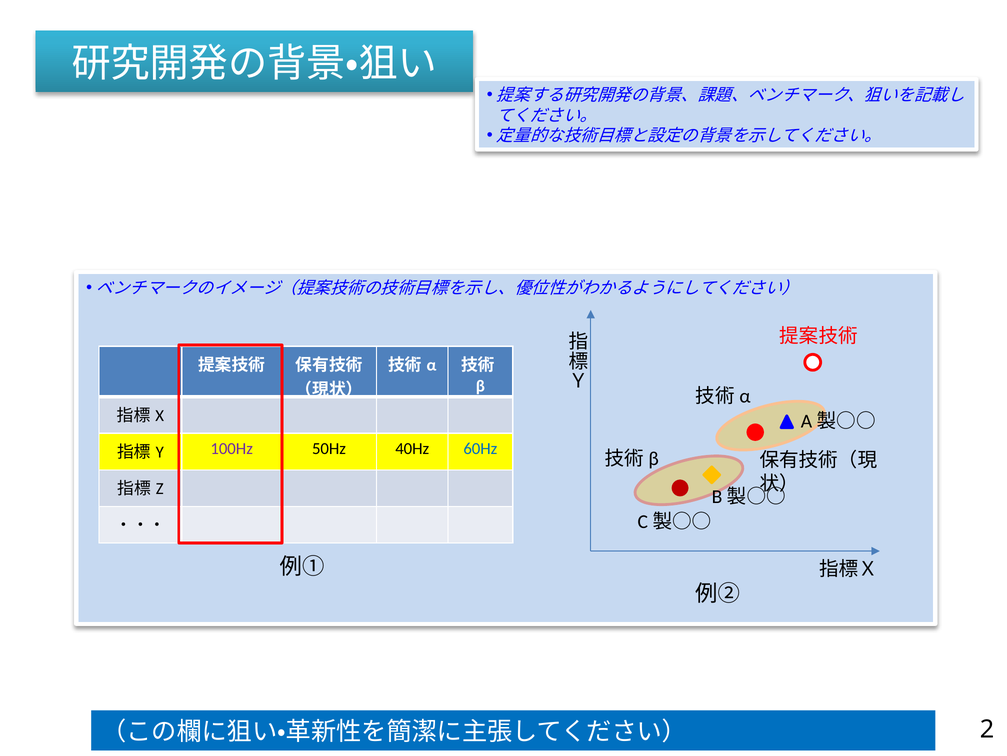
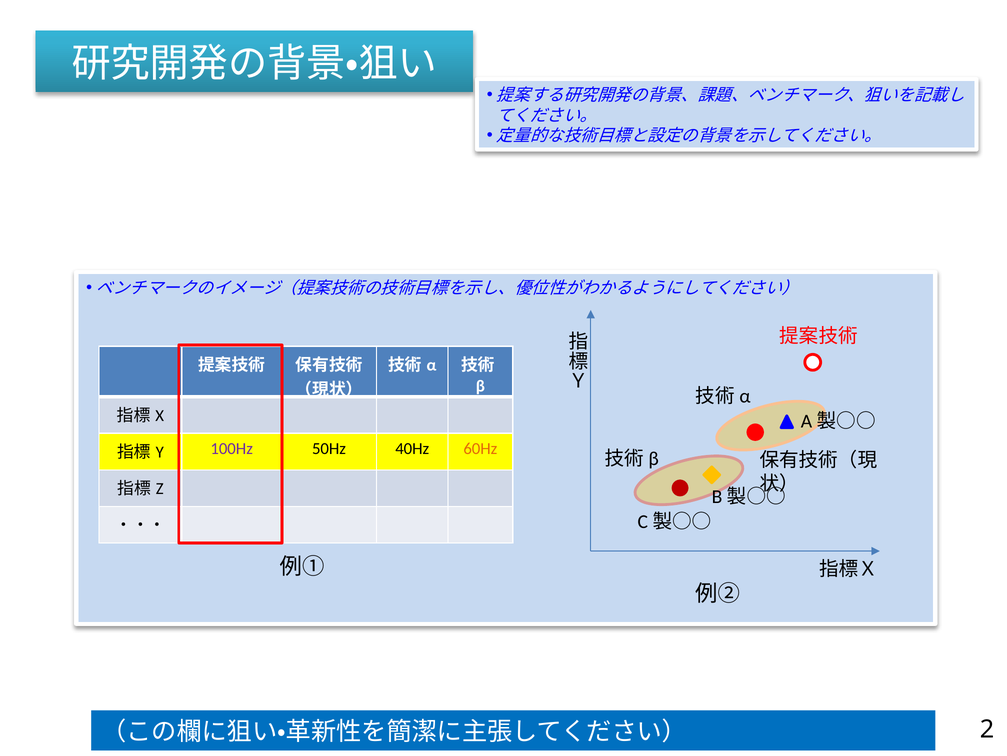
60Hz colour: blue -> orange (480, 448)
